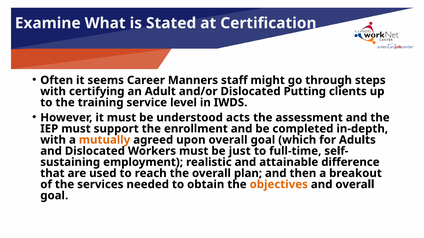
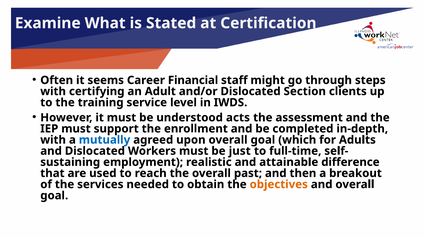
Manners: Manners -> Financial (193, 80)
Putting: Putting -> Section (305, 92)
mutually colour: orange -> blue (105, 140)
plan: plan -> past (248, 174)
